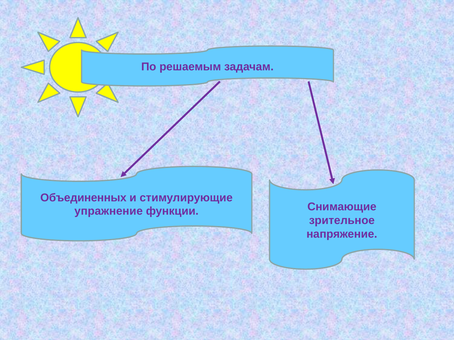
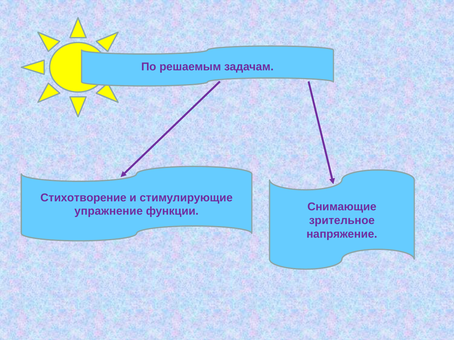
Объединенных: Объединенных -> Стихотворение (83, 198)
